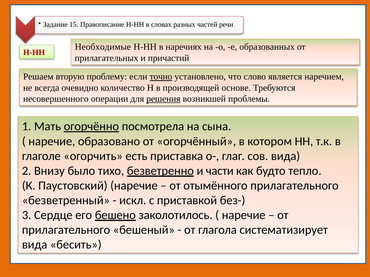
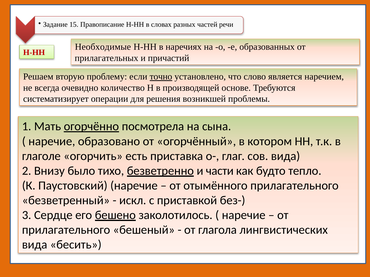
несовершенного: несовершенного -> систематизирует (56, 99)
решения underline: present -> none (163, 99)
систематизирует: систематизирует -> лингвистических (284, 230)
